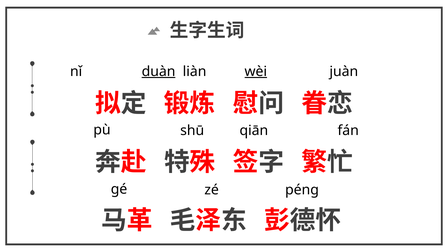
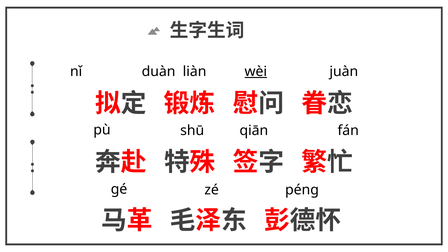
duàn underline: present -> none (159, 72)
